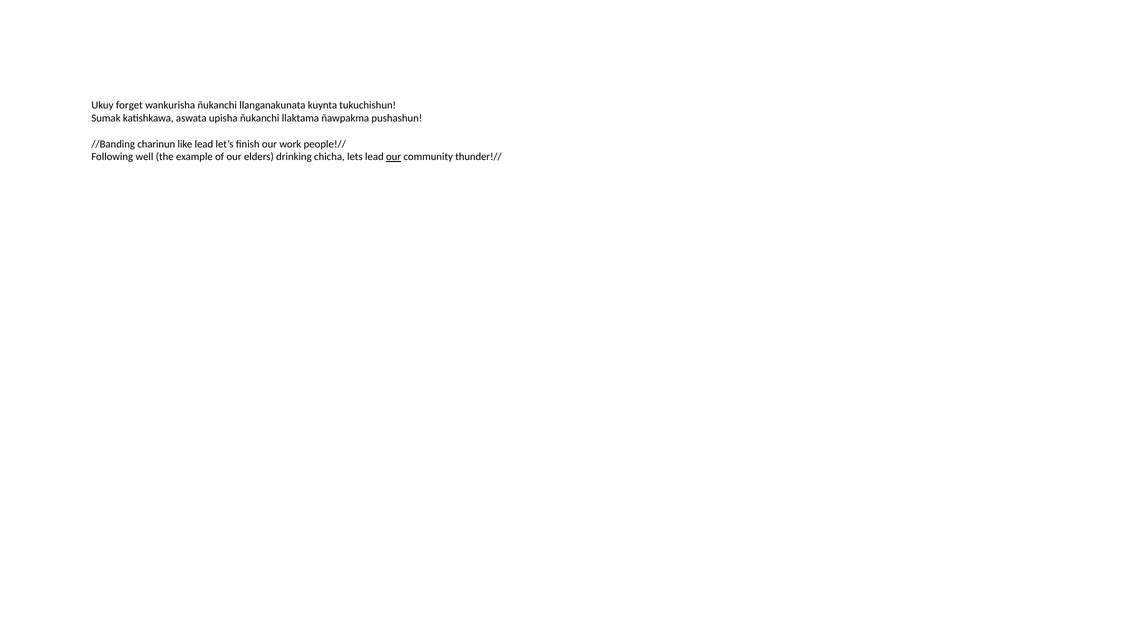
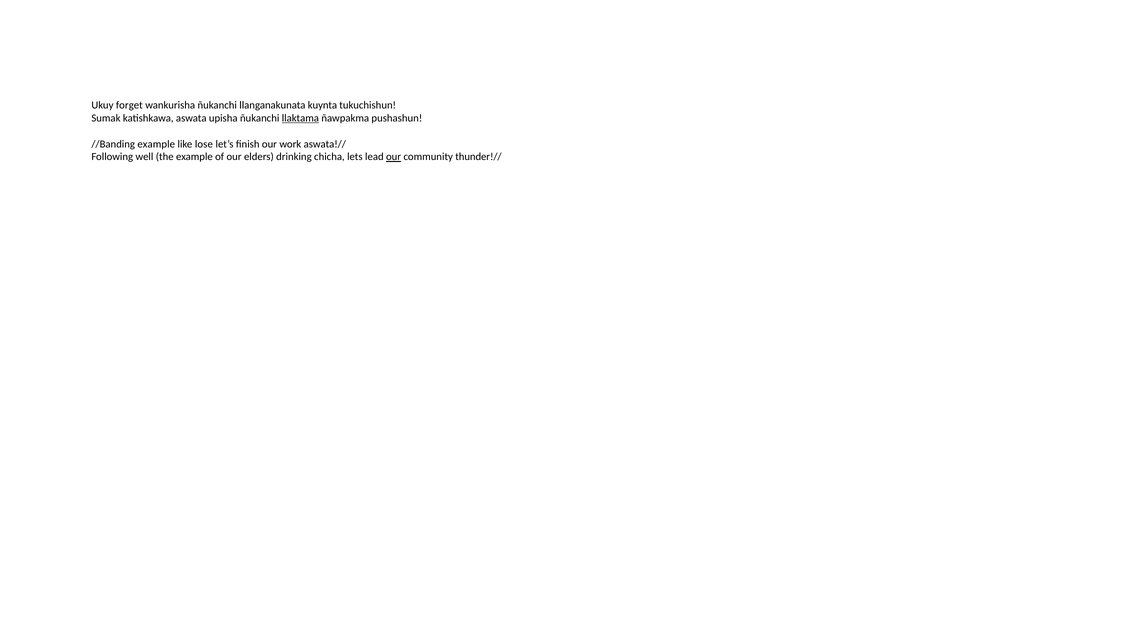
llaktama underline: none -> present (300, 118)
//Banding charinun: charinun -> example (156, 144)
like lead: lead -> lose (204, 144)
people!//: people!// -> aswata!// (325, 144)
